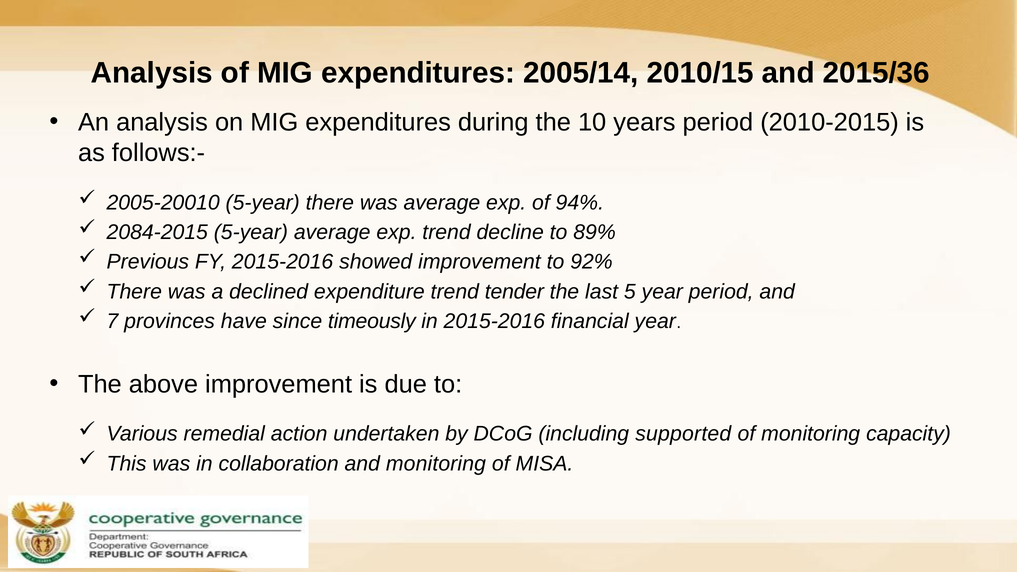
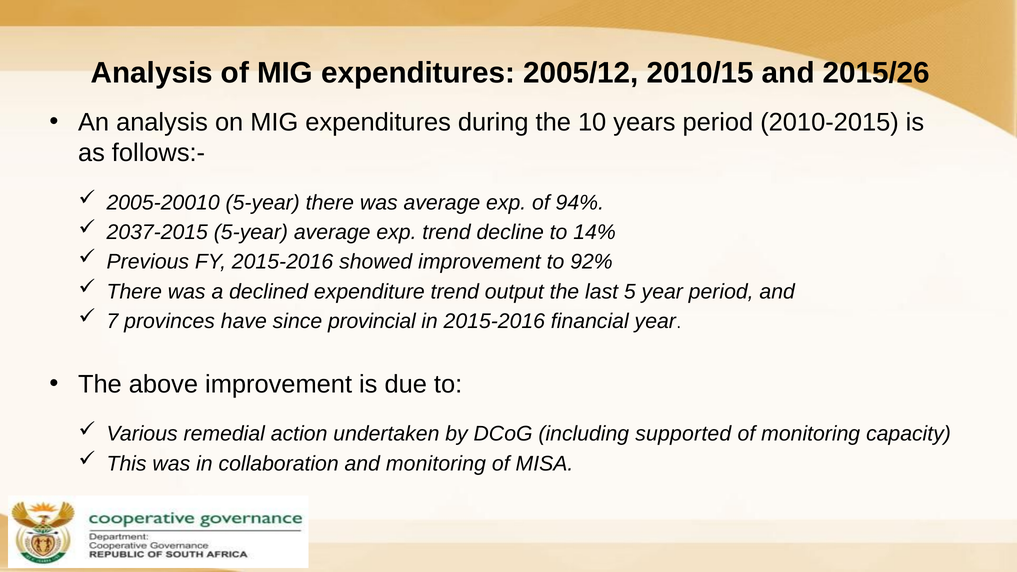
2005/14: 2005/14 -> 2005/12 (581, 73)
2015/36: 2015/36 -> 2015/26 (876, 73)
2084-2015: 2084-2015 -> 2037-2015 (157, 232)
89%: 89% -> 14% (595, 232)
tender: tender -> output (514, 292)
timeously: timeously -> provincial (372, 321)
